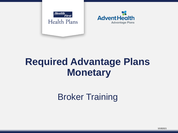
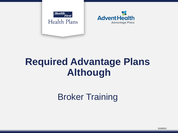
Monetary: Monetary -> Although (89, 73)
